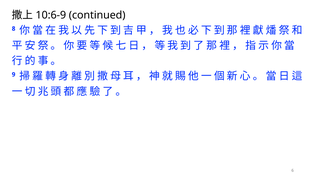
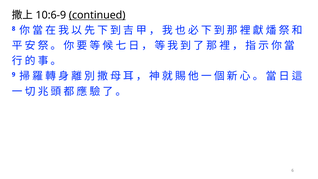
continued underline: none -> present (97, 15)
